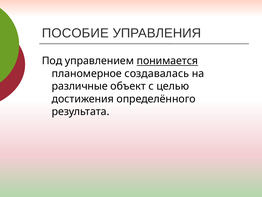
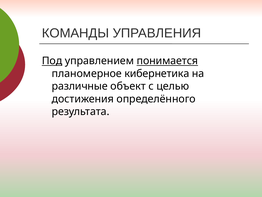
ПОСОБИЕ: ПОСОБИЕ -> КОМАНДЫ (75, 33)
Под underline: none -> present (52, 61)
создавалась: создавалась -> кибернетика (157, 73)
